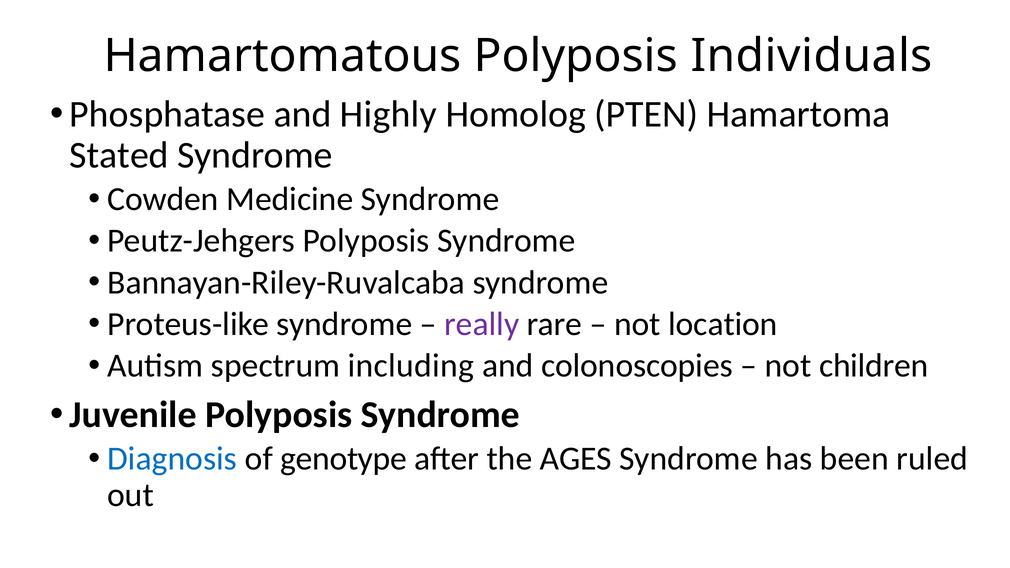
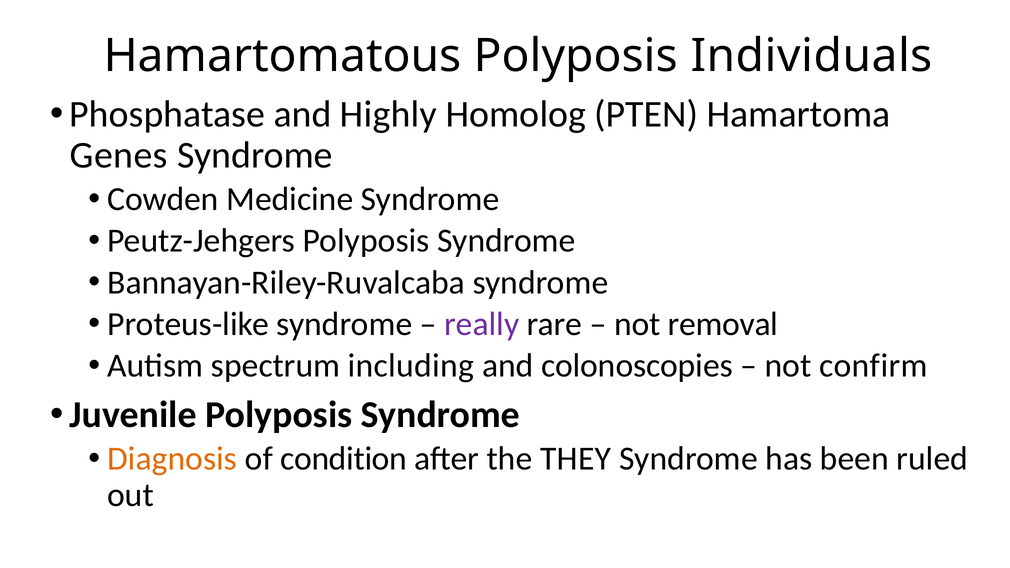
Stated: Stated -> Genes (119, 155)
location: location -> removal (723, 324)
children: children -> confirm (873, 366)
Diagnosis colour: blue -> orange (172, 459)
genotype: genotype -> condition (344, 459)
AGES: AGES -> THEY (576, 459)
